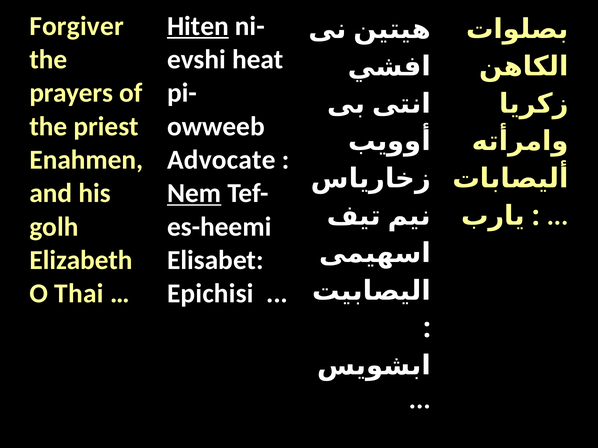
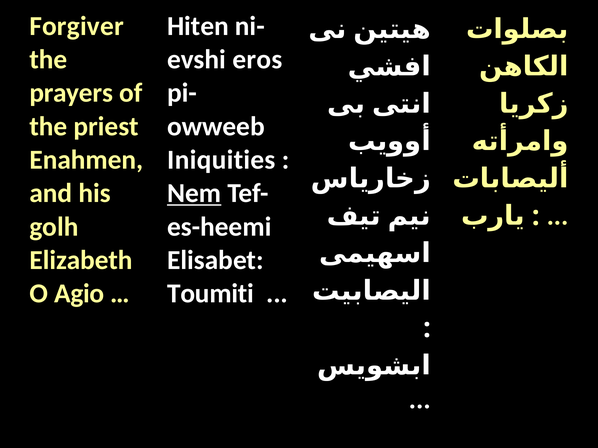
Hiten underline: present -> none (198, 26)
heat: heat -> eros (258, 60)
Advocate: Advocate -> Iniquities (221, 160)
Thai: Thai -> Agio (79, 294)
Epichisi: Epichisi -> Toumiti (210, 294)
